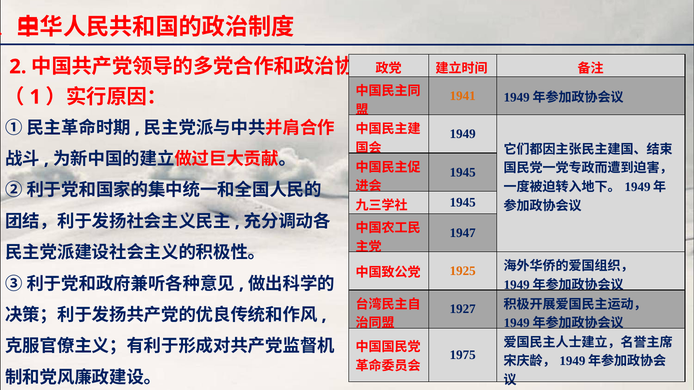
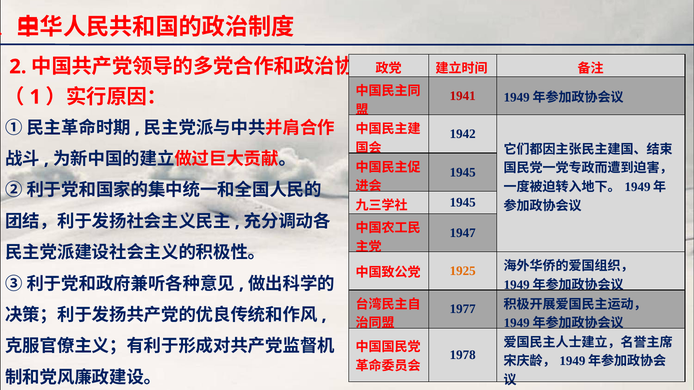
1941 colour: orange -> red (463, 96)
1949: 1949 -> 1942 (463, 134)
1927: 1927 -> 1977 (463, 309)
1975: 1975 -> 1978 (463, 355)
